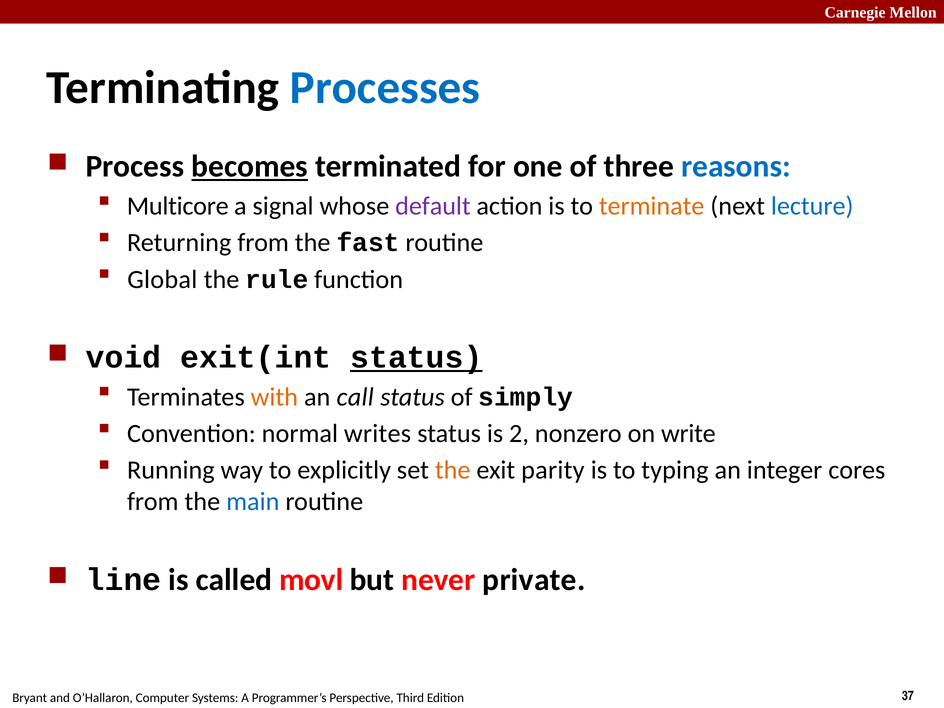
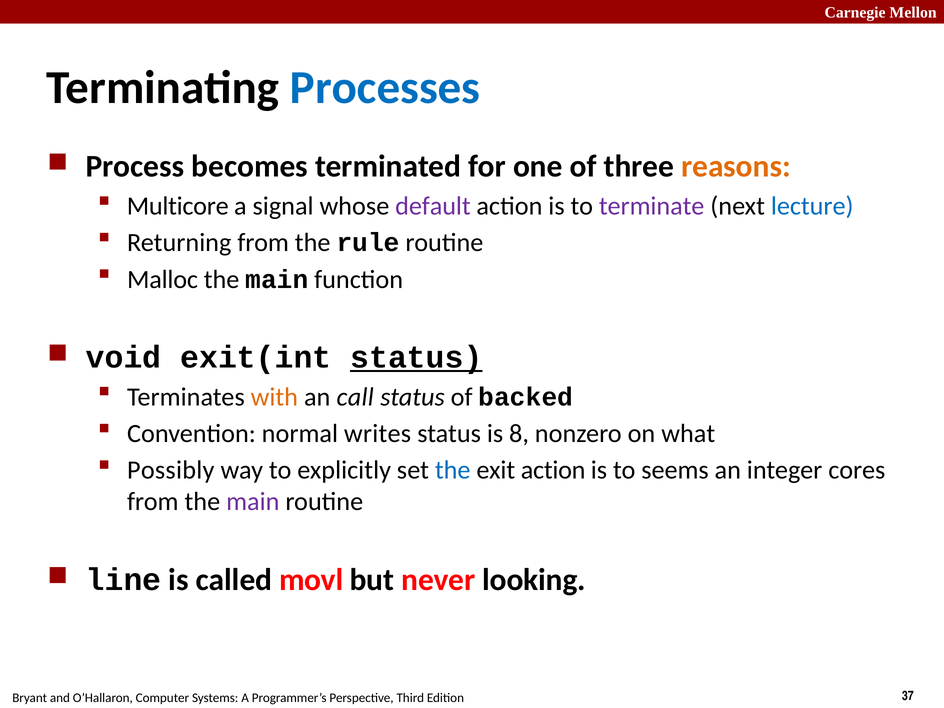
becomes underline: present -> none (250, 166)
reasons colour: blue -> orange (736, 166)
terminate colour: orange -> purple (652, 206)
fast: fast -> rule (368, 243)
Global: Global -> Malloc (163, 279)
rule: rule -> main (277, 279)
simply: simply -> backed (526, 397)
2: 2 -> 8 (519, 434)
write: write -> what (688, 434)
Running: Running -> Possibly (171, 470)
the colour: orange -> blue (453, 470)
exit parity: parity -> action (553, 470)
typing: typing -> seems (675, 470)
main colour: blue -> purple (253, 502)
private: private -> looking (534, 580)
